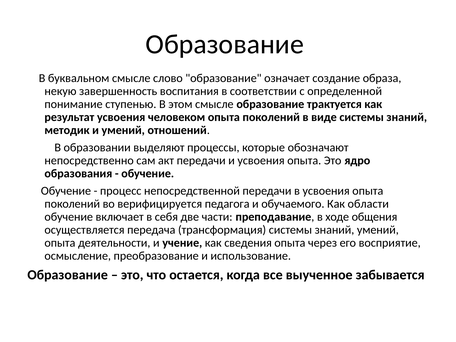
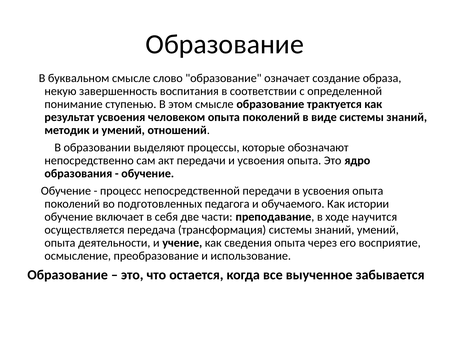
верифицируется: верифицируется -> подготовленных (160, 204)
области: области -> истории (368, 204)
общения: общения -> научится (374, 217)
